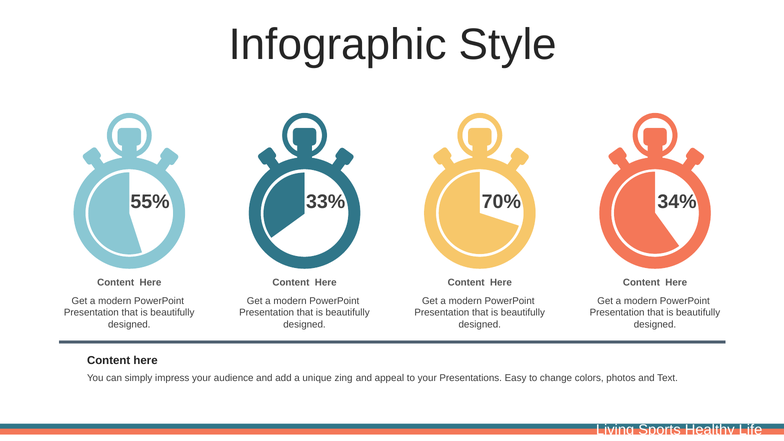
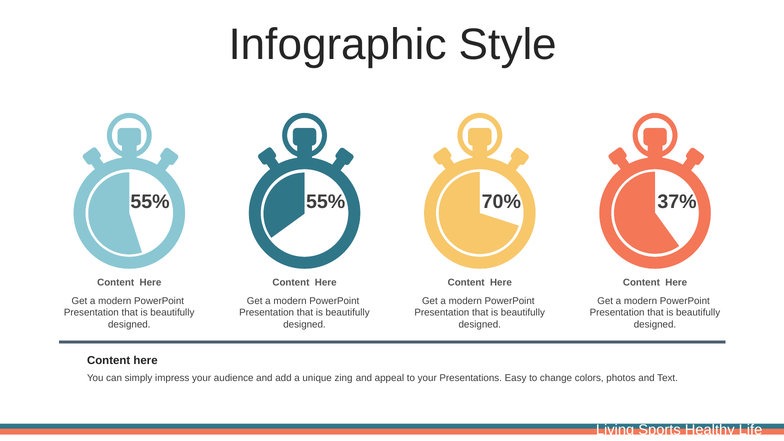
55% 33%: 33% -> 55% (326, 202)
34%: 34% -> 37% (677, 202)
